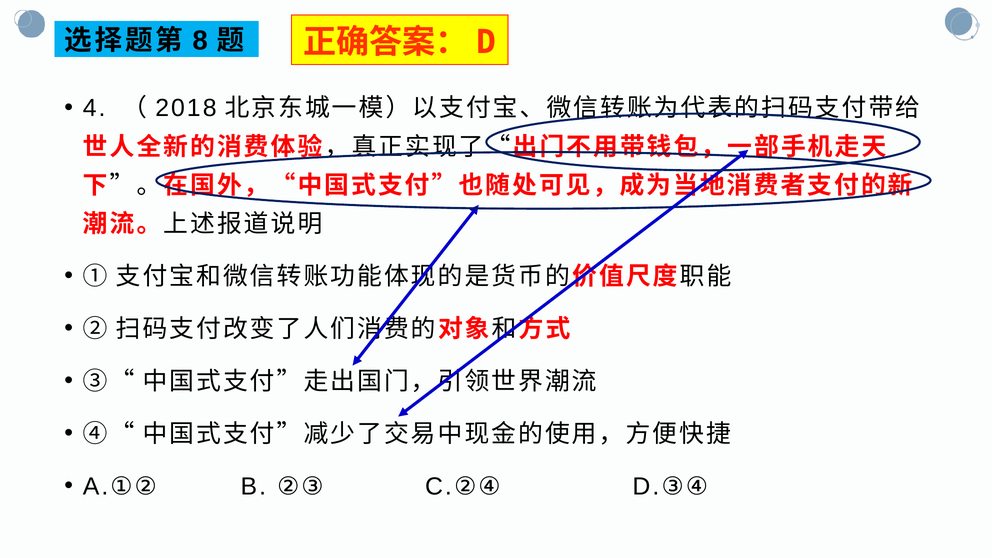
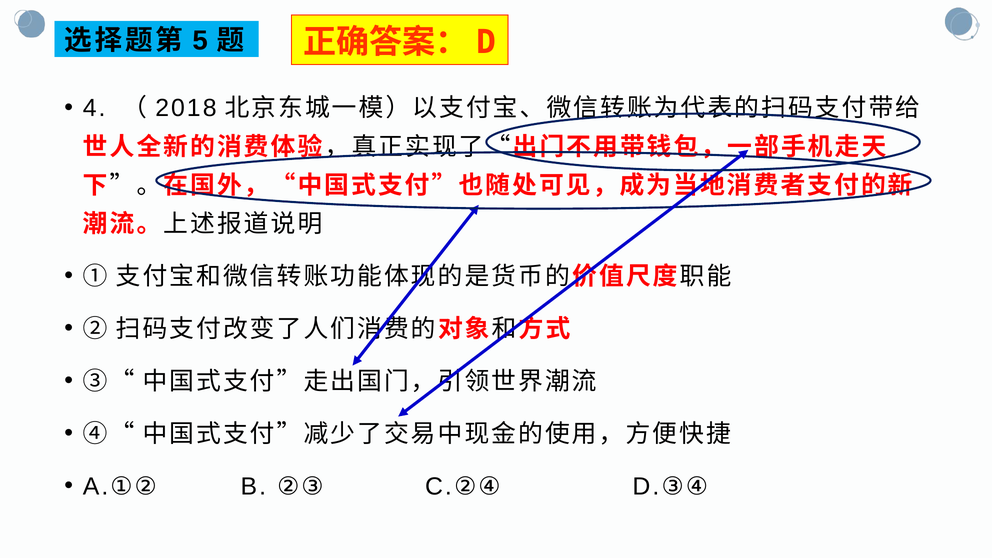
8: 8 -> 5 (200, 41)
